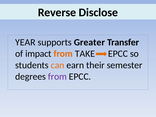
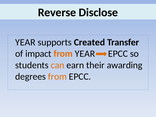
Greater: Greater -> Created (89, 42)
from TAKE: TAKE -> YEAR (85, 54)
semester: semester -> awarding (125, 65)
from colour: purple -> orange (57, 77)
